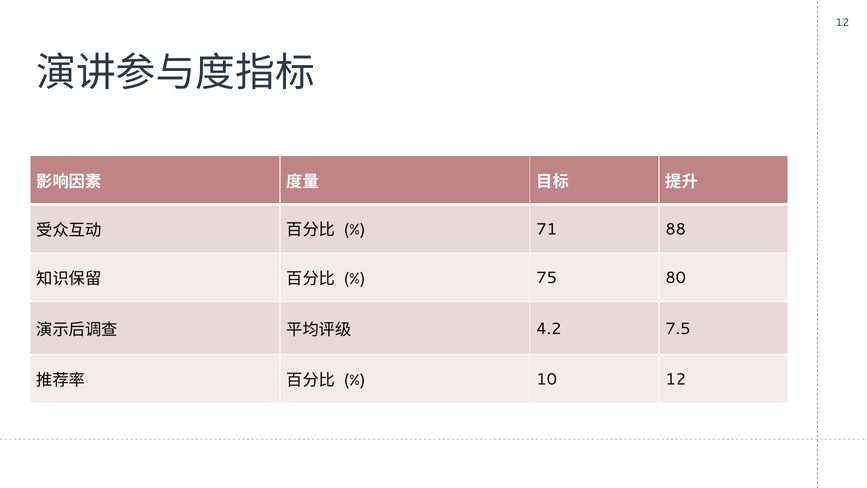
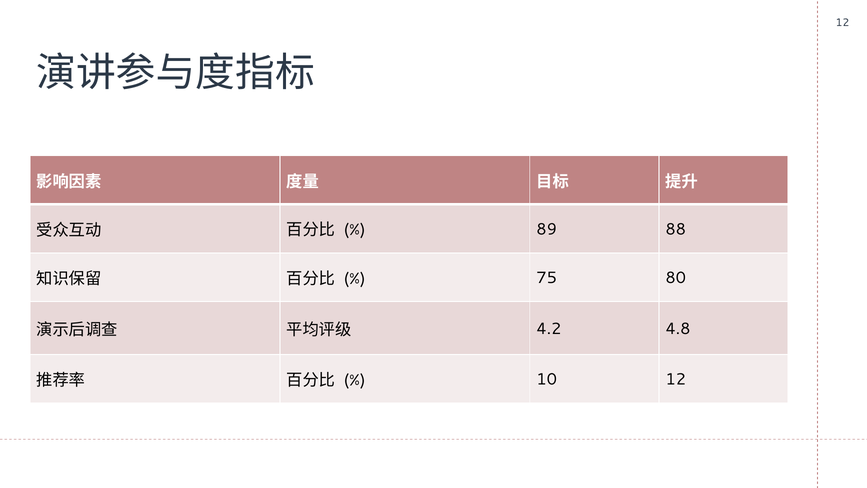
71: 71 -> 89 (547, 229)
7.5: 7.5 -> 4.8 (678, 329)
